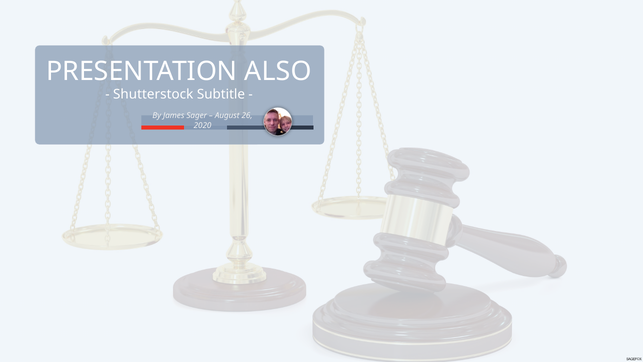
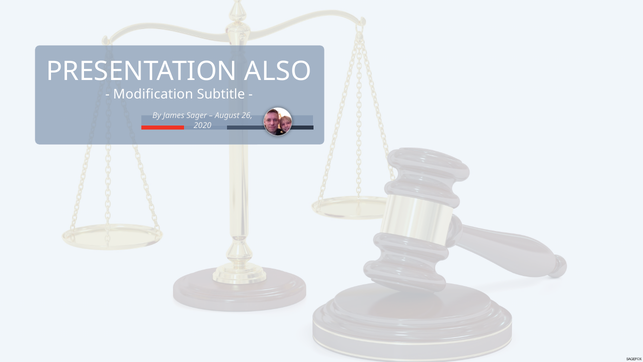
Shutterstock: Shutterstock -> Modification (153, 94)
